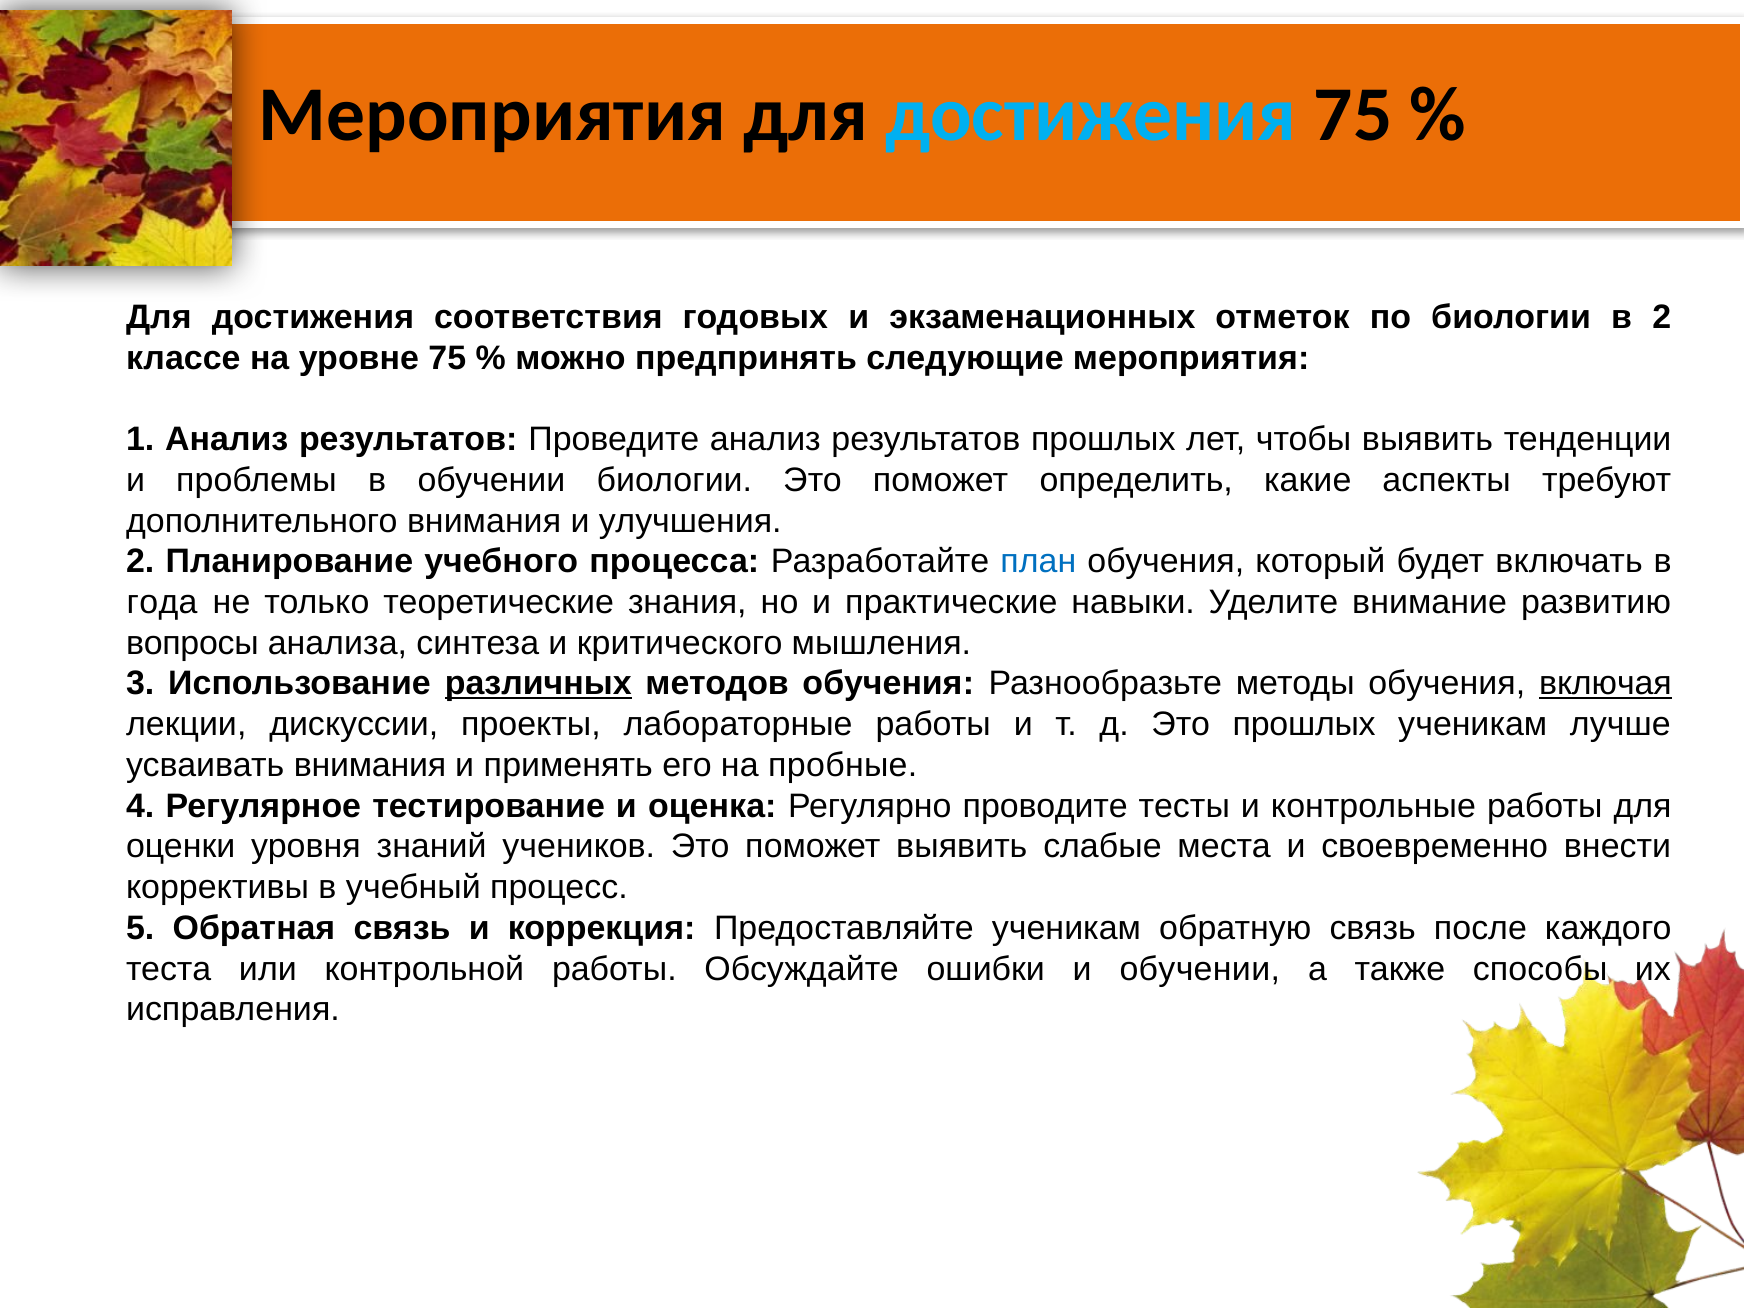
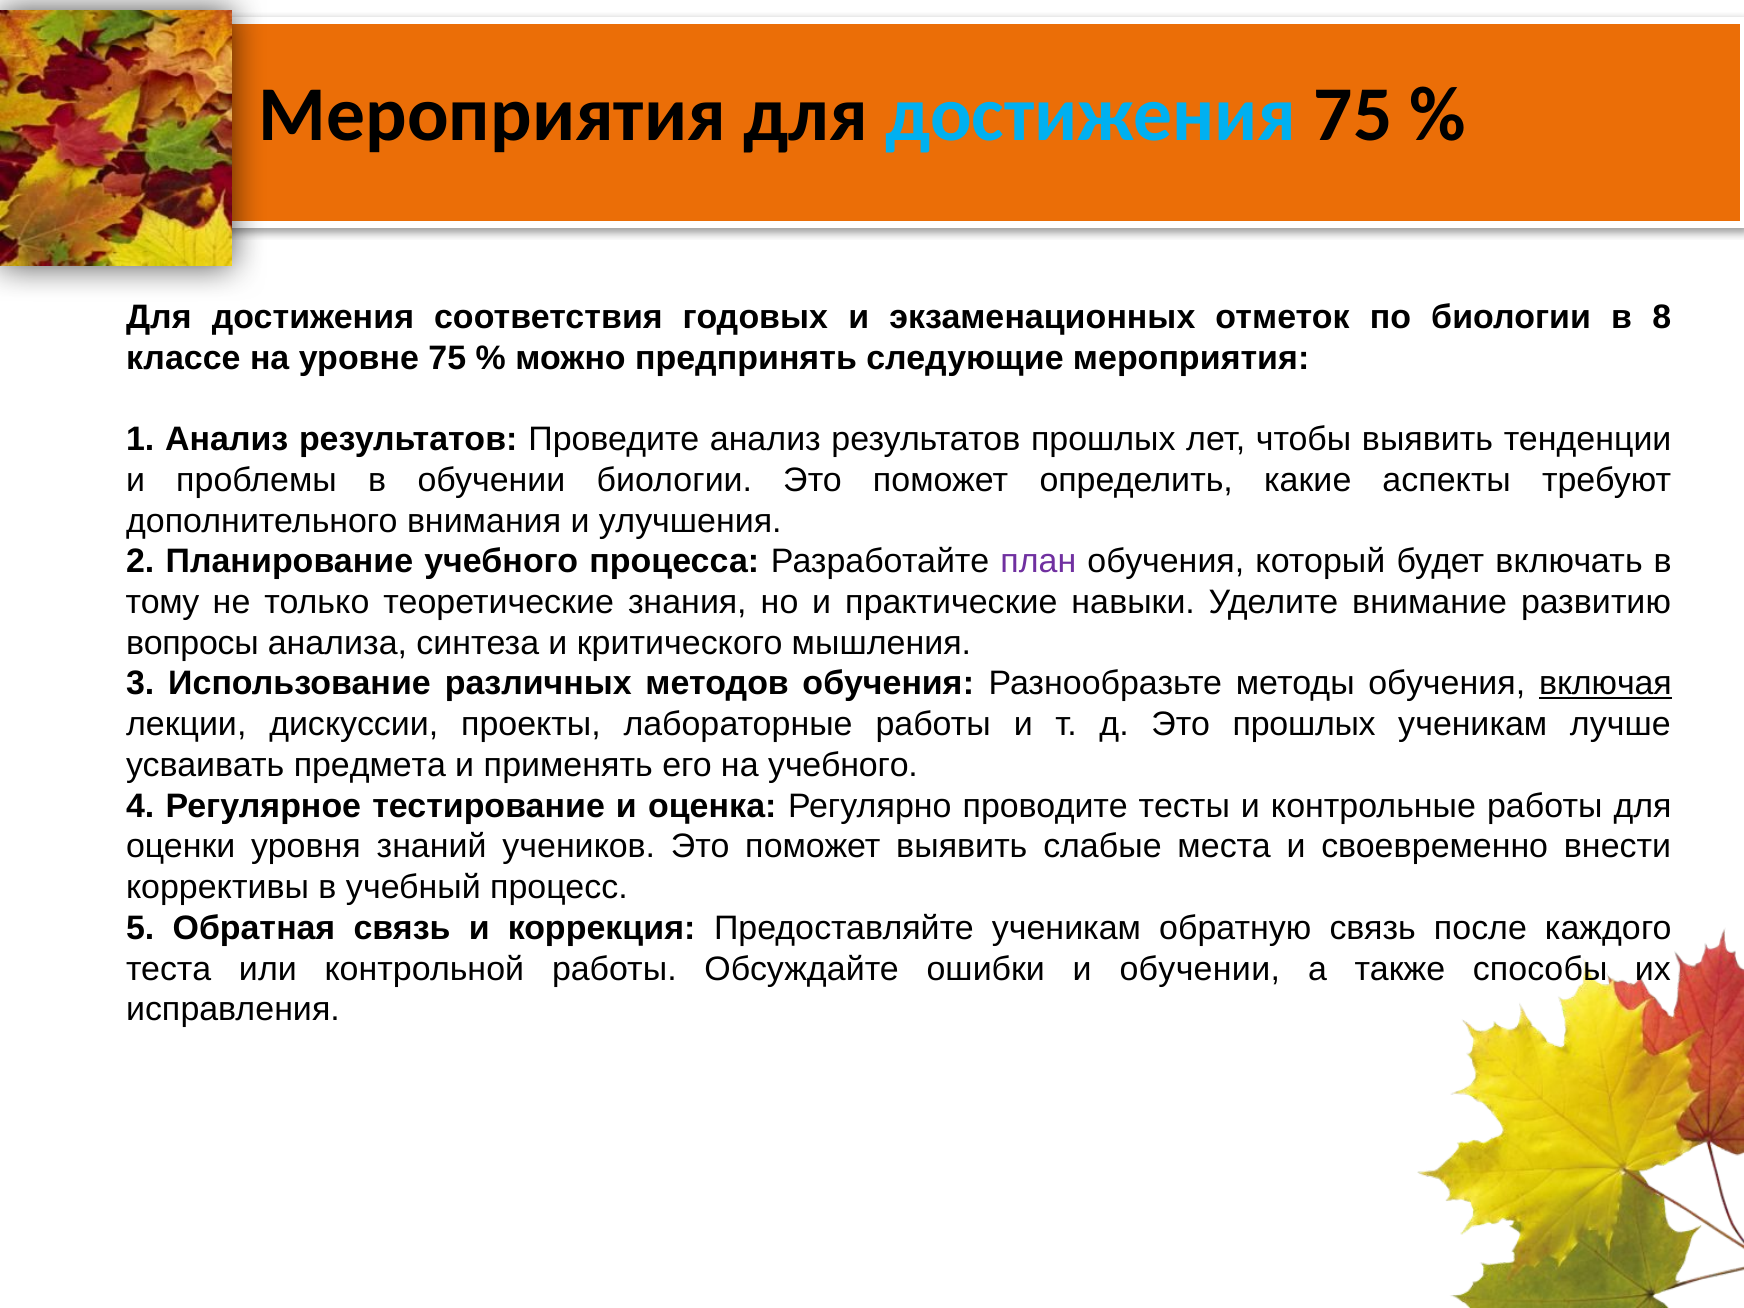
в 2: 2 -> 8 (1662, 317)
план colour: blue -> purple (1038, 562)
года: года -> тому (163, 602)
различных underline: present -> none (538, 684)
усваивать внимания: внимания -> предмета (370, 765)
на пробные: пробные -> учебного (843, 765)
